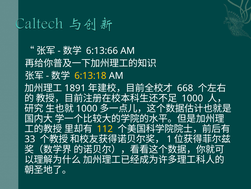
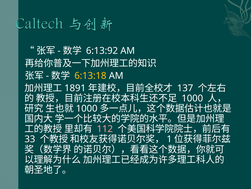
6:13:66: 6:13:66 -> 6:13:92 (102, 51)
668: 668 -> 137 (185, 88)
112 colour: yellow -> pink (105, 129)
